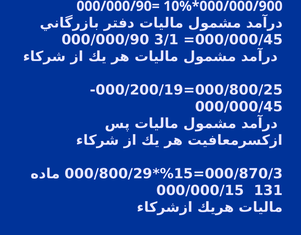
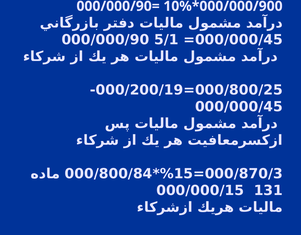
3/1: 3/1 -> 5/1 (166, 40)
000/800/29: 000/800/29 -> 000/800/84 (109, 173)
